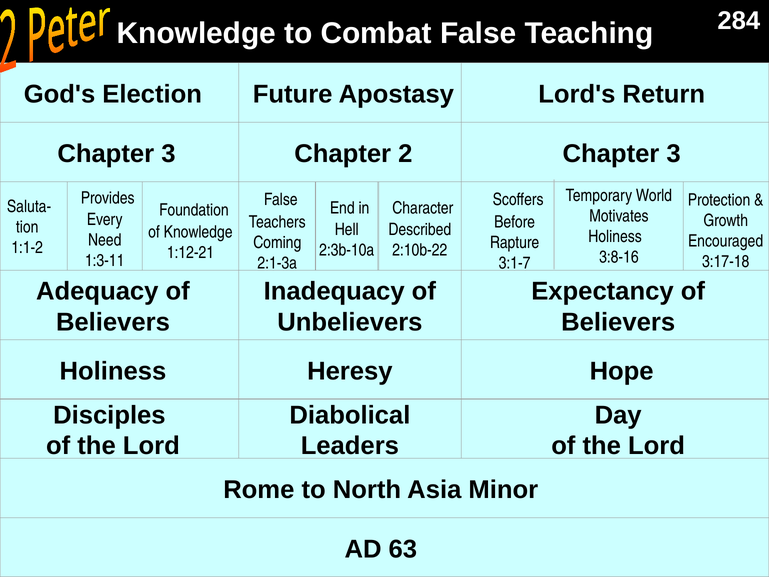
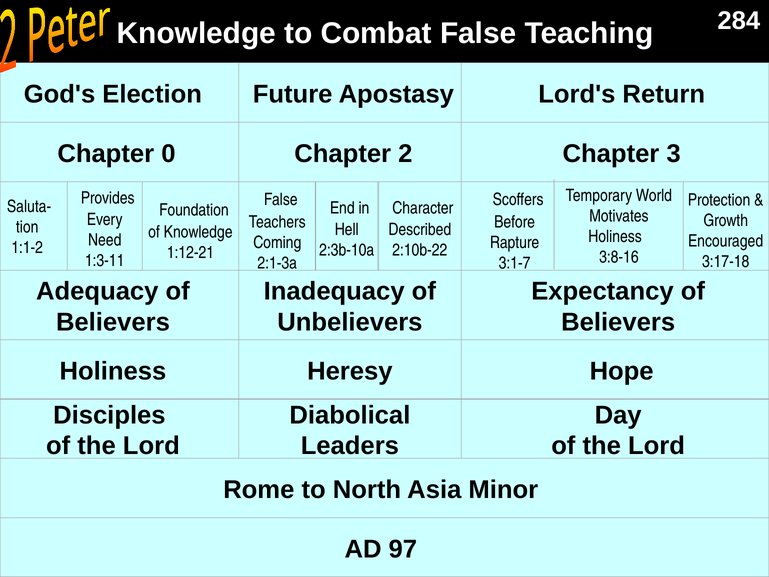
3: 3 -> 0 (168, 154)
63: 63 -> 97 (403, 549)
